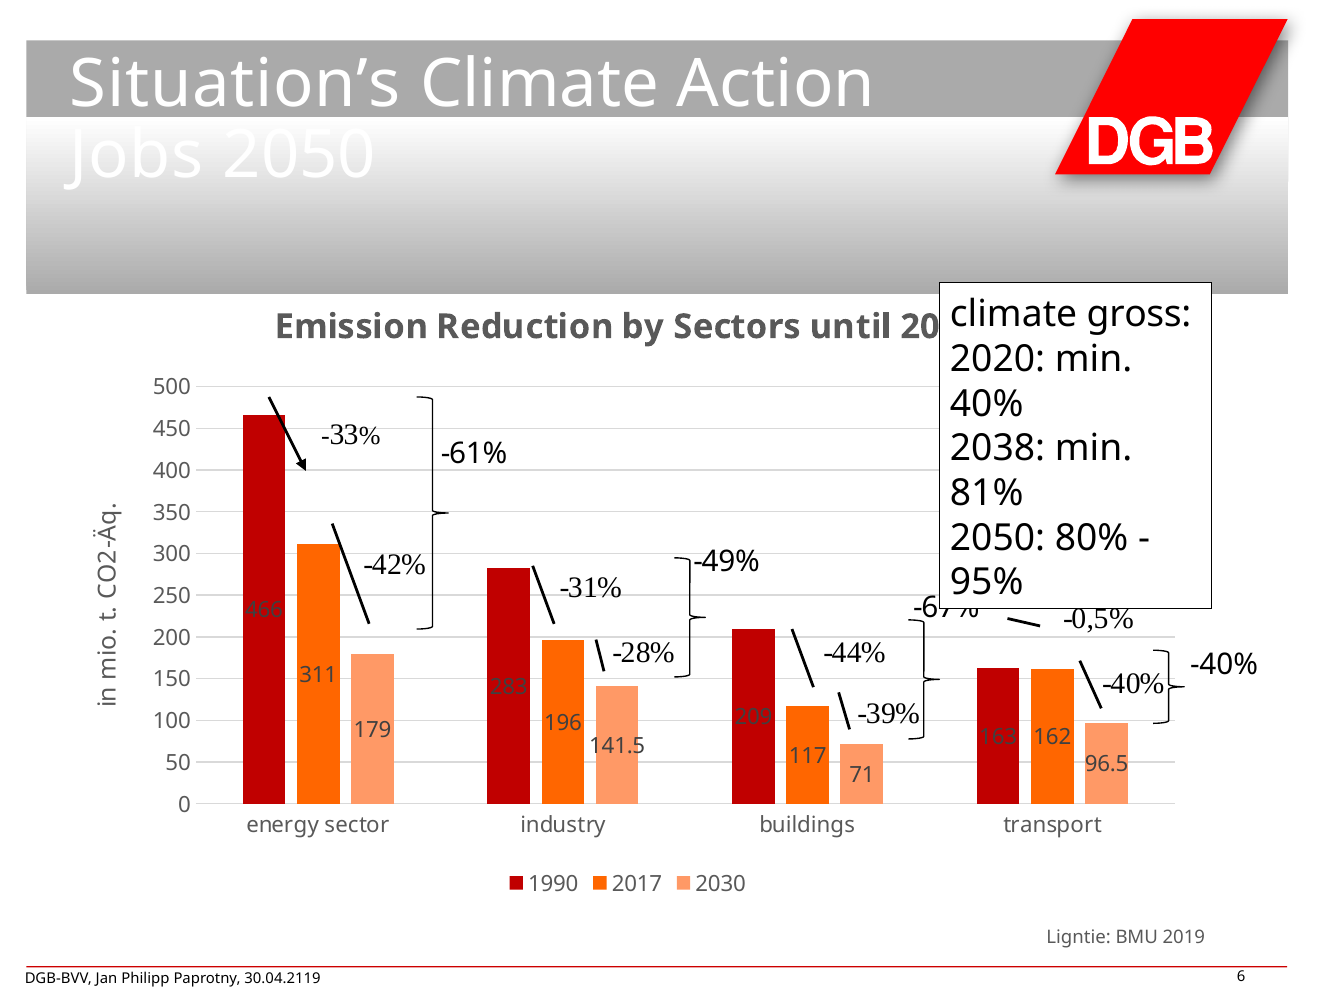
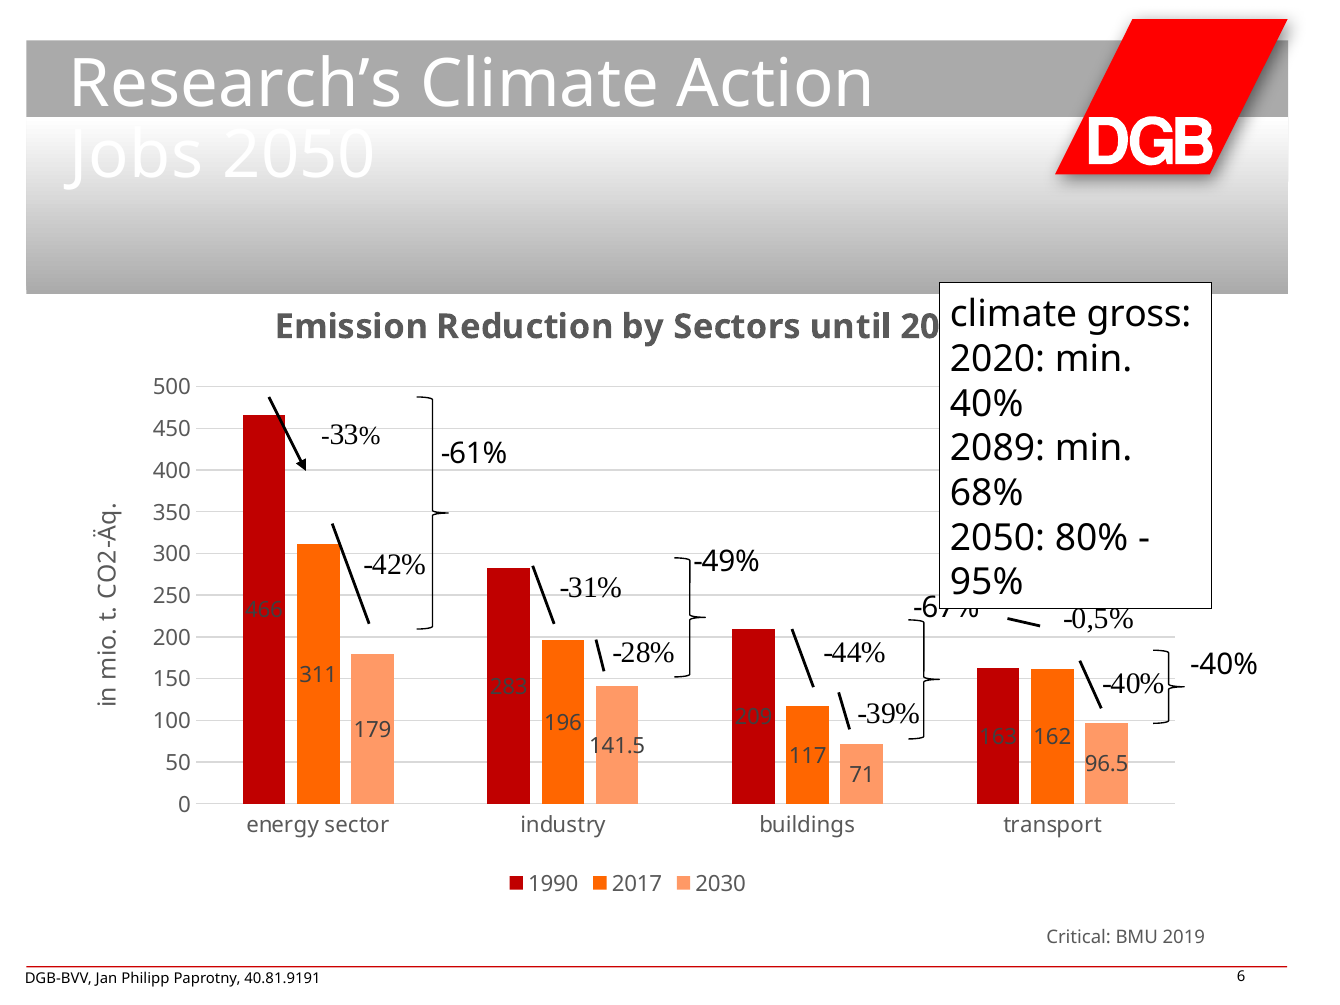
Situation’s: Situation’s -> Research’s (236, 85)
2038: 2038 -> 2089 (998, 448)
81%: 81% -> 68% (987, 493)
Ligntie: Ligntie -> Critical (1079, 937)
30.04.2119: 30.04.2119 -> 40.81.9191 (283, 978)
